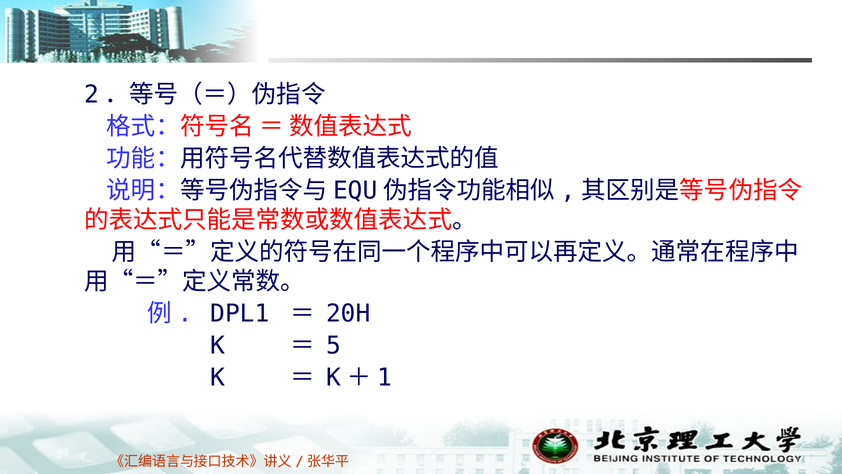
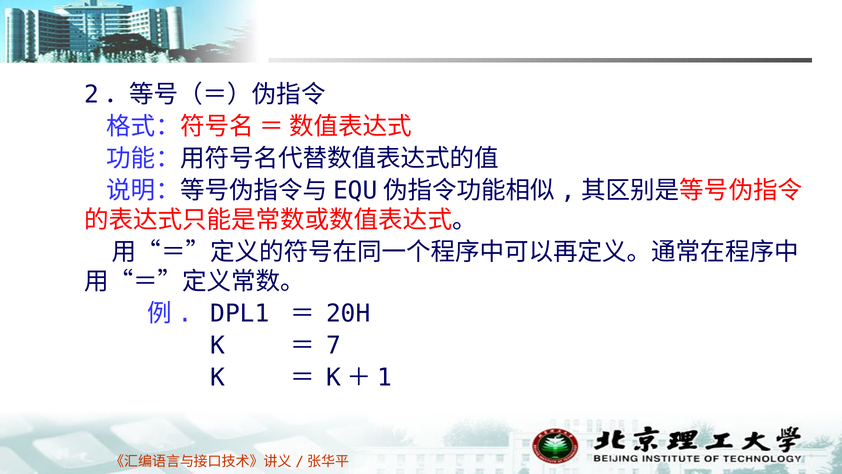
5: 5 -> 7 (333, 345)
